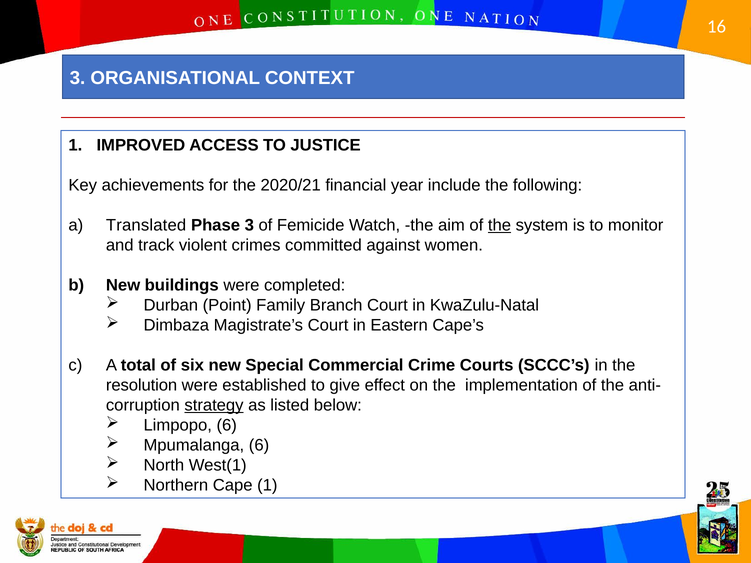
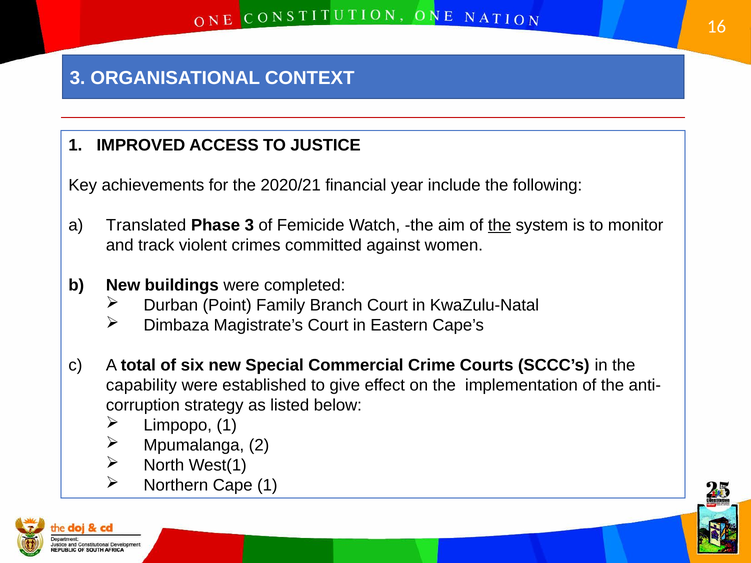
resolution: resolution -> capability (141, 386)
strategy underline: present -> none (214, 406)
Limpopo 6: 6 -> 1 (227, 426)
Mpumalanga 6: 6 -> 2 (259, 446)
